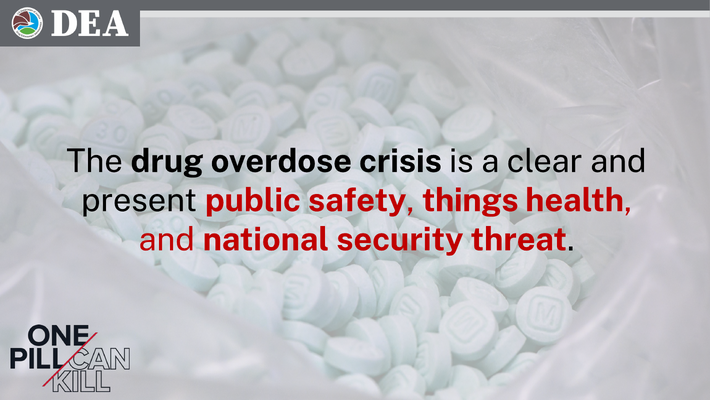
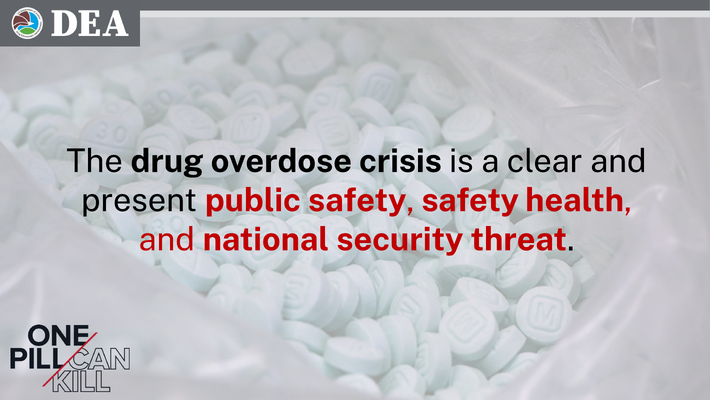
safety things: things -> safety (470, 200)
